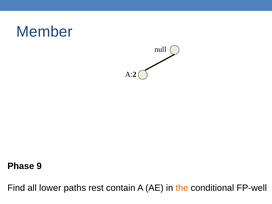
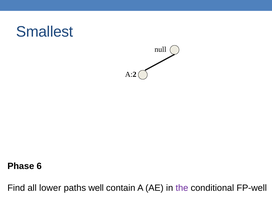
Member: Member -> Smallest (45, 32)
9: 9 -> 6 (39, 166)
rest: rest -> well (96, 188)
the colour: orange -> purple (182, 188)
